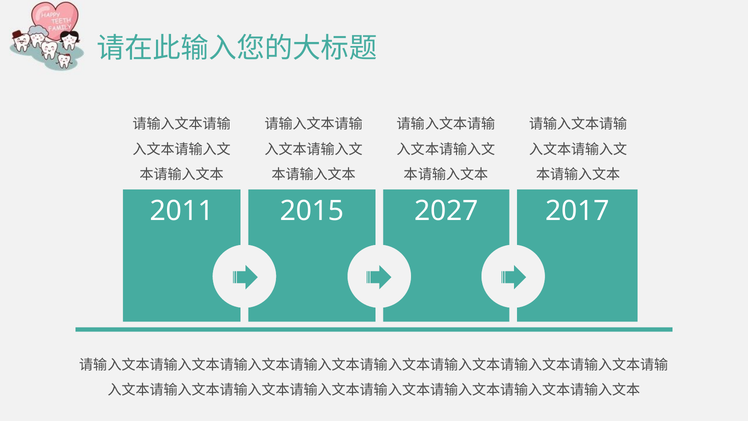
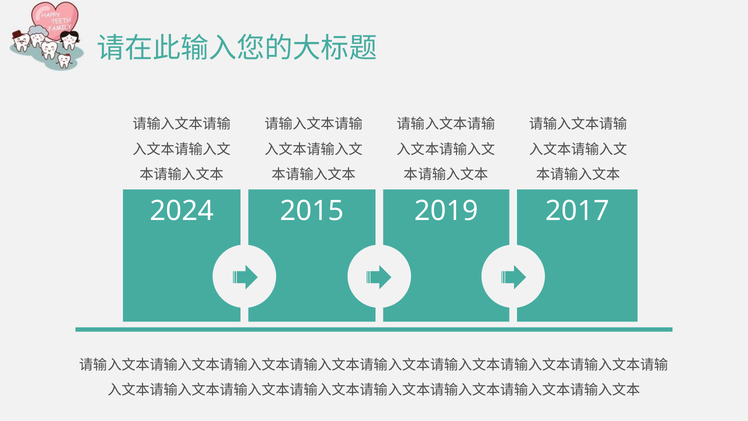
2011: 2011 -> 2024 (182, 211)
2027: 2027 -> 2019 (446, 211)
